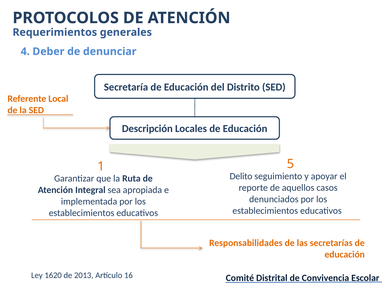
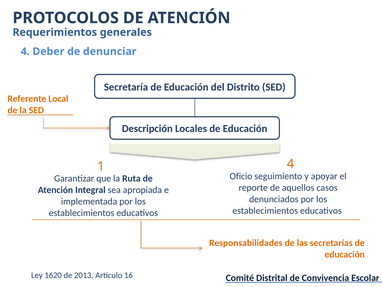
1 5: 5 -> 4 (291, 164)
Delito: Delito -> Oficio (241, 176)
